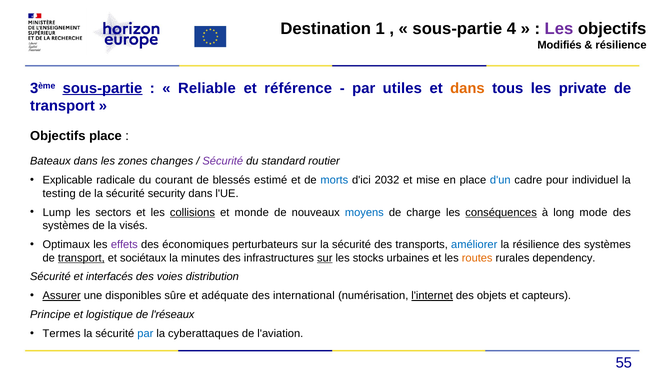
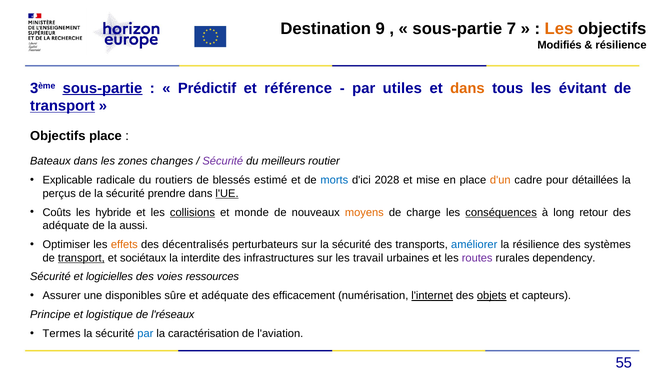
1: 1 -> 9 (380, 29)
4: 4 -> 7 (511, 29)
Les colour: purple -> orange (559, 29)
Reliable: Reliable -> Prédictif (207, 88)
private: private -> évitant (583, 88)
transport underline: none -> present (62, 106)
standard: standard -> meilleurs (283, 161)
courant: courant -> routiers (174, 180)
2032: 2032 -> 2028 (387, 180)
d'un colour: blue -> orange (500, 180)
individuel: individuel -> détaillées (595, 180)
testing: testing -> perçus (59, 193)
security: security -> prendre (167, 193)
l'UE underline: none -> present (227, 193)
Lump: Lump -> Coûts (57, 212)
sectors: sectors -> hybride (113, 212)
moyens colour: blue -> orange (364, 212)
mode: mode -> retour (594, 212)
systèmes: systèmes -> adéquate (66, 225)
visés: visés -> aussi (134, 225)
Optimaux: Optimaux -> Optimiser (66, 244)
effets colour: purple -> orange (124, 244)
économiques: économiques -> décentralisés (196, 244)
minutes: minutes -> interdite (200, 258)
sur underline: present -> none (325, 258)
stocks: stocks -> travail (368, 258)
routes colour: orange -> purple (477, 258)
interfacés: interfacés -> logicielles (109, 277)
distribution: distribution -> ressources (212, 277)
Assurer underline: present -> none (62, 295)
international: international -> efficacement (304, 295)
objets underline: none -> present (492, 295)
cyberattaques: cyberattaques -> caractérisation (204, 333)
